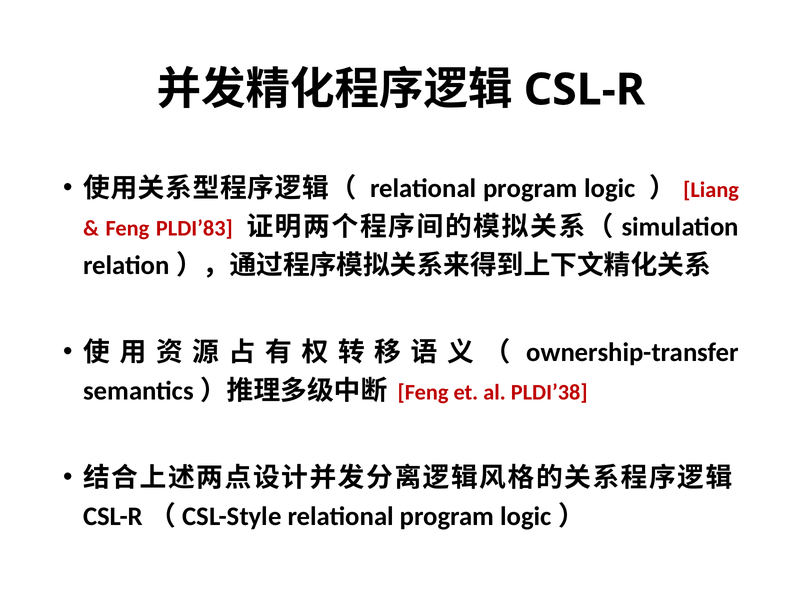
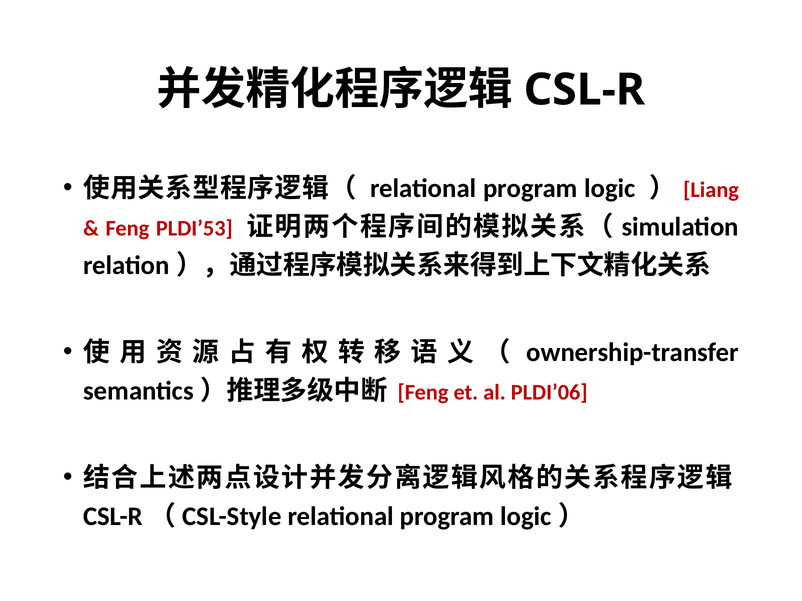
PLDI’83: PLDI’83 -> PLDI’53 (194, 228)
PLDI’38: PLDI’38 -> PLDI’06 (549, 393)
